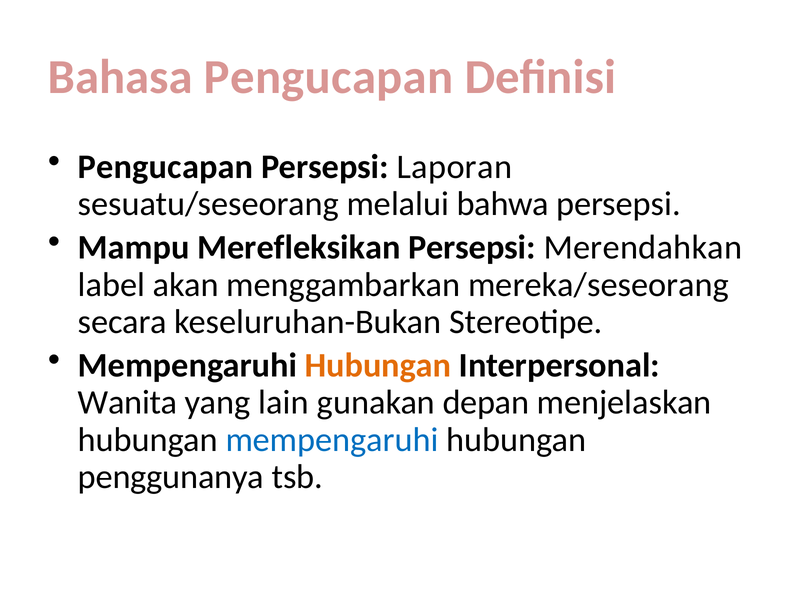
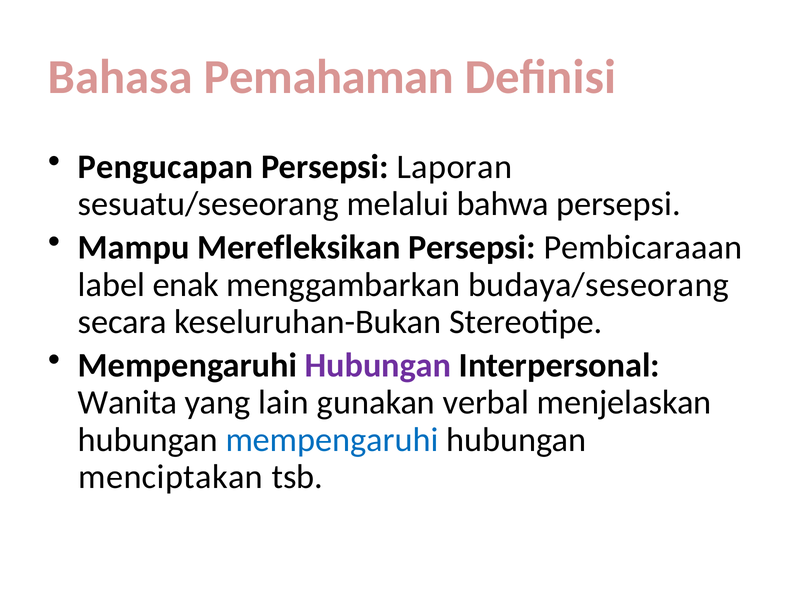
Bahasa Pengucapan: Pengucapan -> Pemahaman (329, 77)
Merendahkan: Merendahkan -> Pembicaraaan (643, 247)
akan: akan -> enak (186, 284)
mereka/seseorang: mereka/seseorang -> budaya/seseorang (598, 284)
Hubungan colour: orange -> purple (378, 365)
depan: depan -> verbal (486, 402)
penggunanya: penggunanya -> menciptakan (171, 477)
